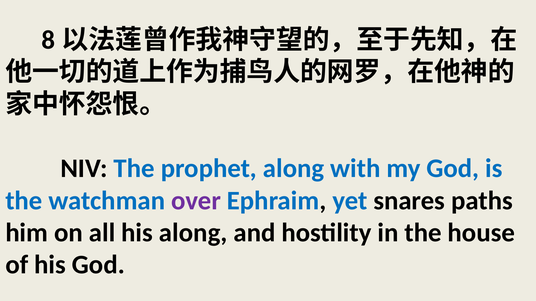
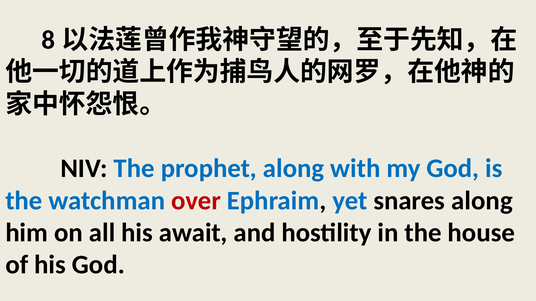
over colour: purple -> red (196, 201)
snares paths: paths -> along (482, 201)
his along: along -> await (193, 233)
